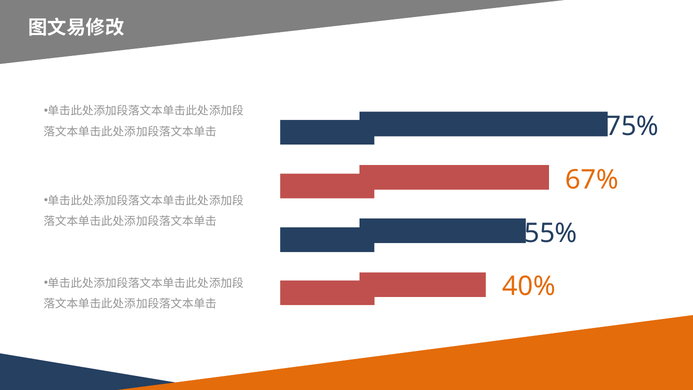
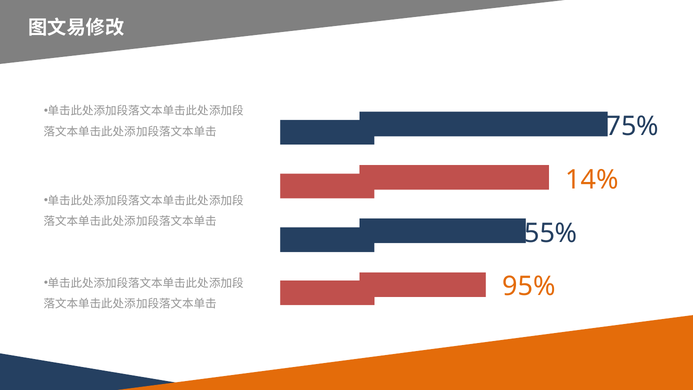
67%: 67% -> 14% (592, 180)
40%: 40% -> 95% (529, 286)
